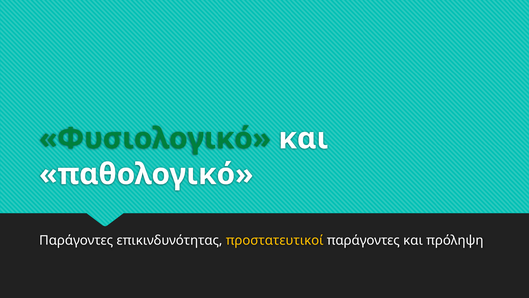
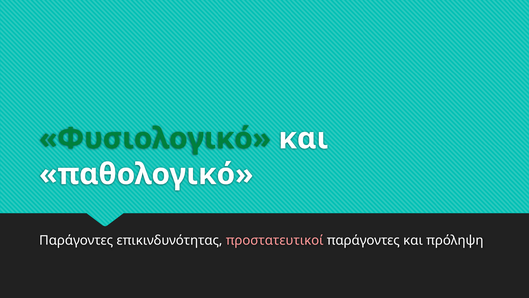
προστατευτικοί colour: yellow -> pink (275, 240)
